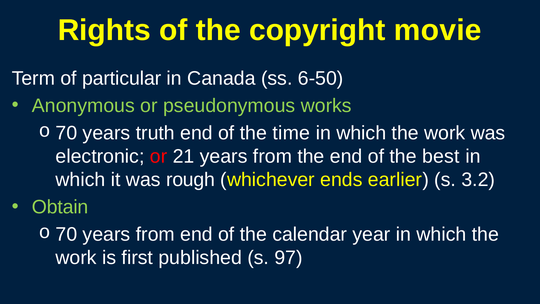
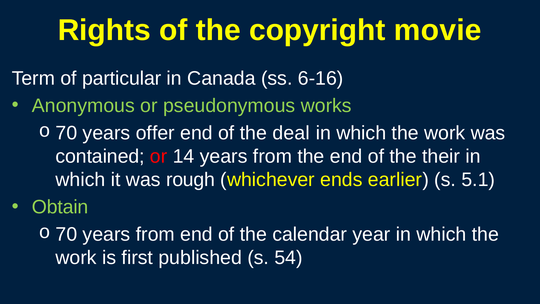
6-50: 6-50 -> 6-16 (321, 78)
truth: truth -> offer (155, 133)
time: time -> deal (291, 133)
electronic: electronic -> contained (100, 156)
21: 21 -> 14 (184, 156)
best: best -> their (441, 156)
3.2: 3.2 -> 5.1 (478, 180)
97: 97 -> 54 (289, 258)
